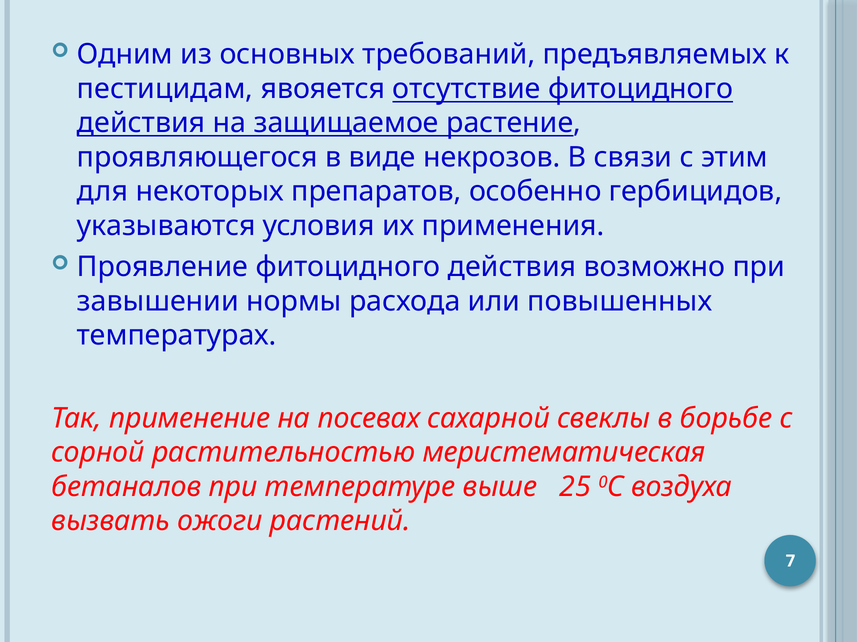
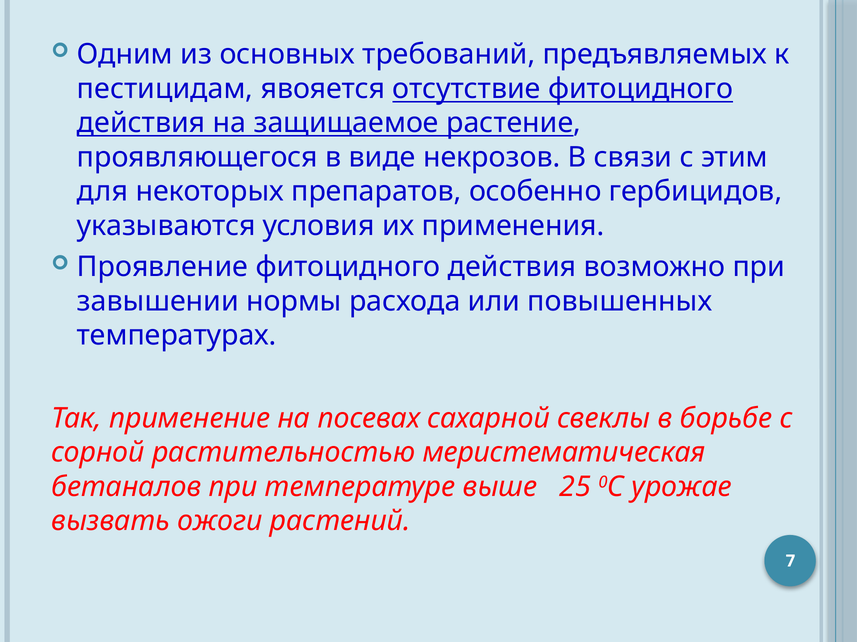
воздуха: воздуха -> урожае (682, 487)
